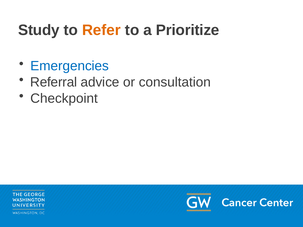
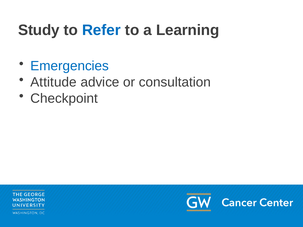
Refer colour: orange -> blue (101, 30)
Prioritize: Prioritize -> Learning (188, 30)
Referral: Referral -> Attitude (54, 82)
